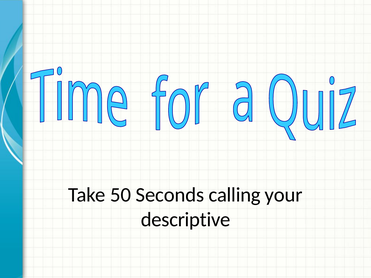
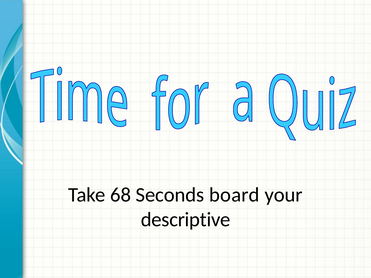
50: 50 -> 68 (121, 195)
calling: calling -> board (234, 195)
